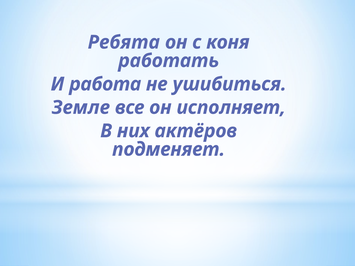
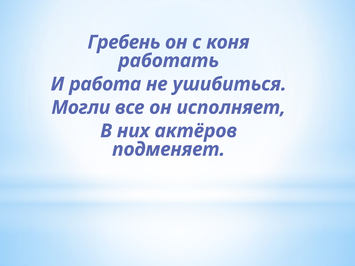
Ребята: Ребята -> Гребень (124, 42)
Земле: Земле -> Могли (81, 108)
